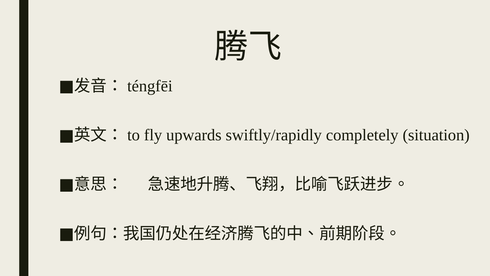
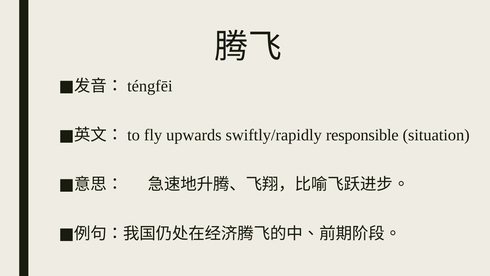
completely: completely -> responsible (362, 135)
